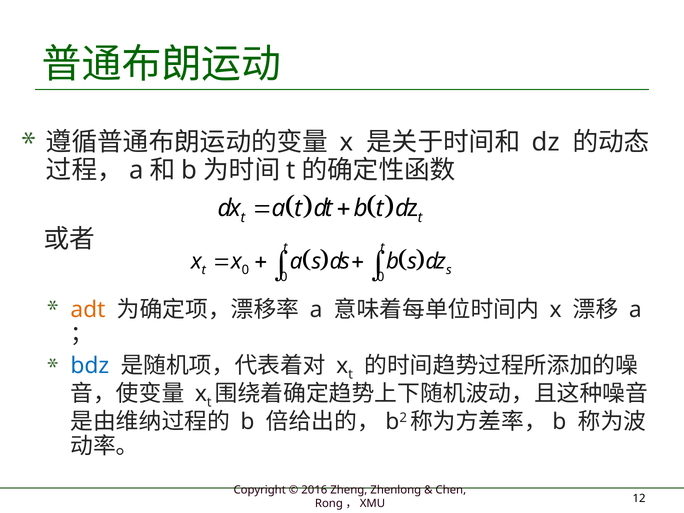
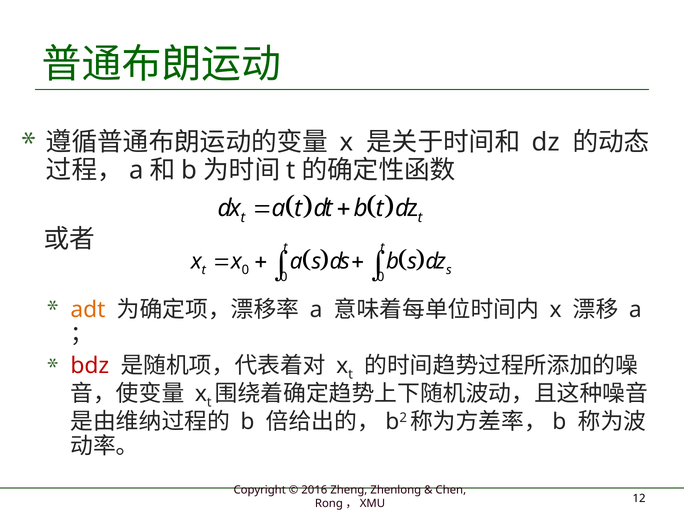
bdz colour: blue -> red (90, 366)
